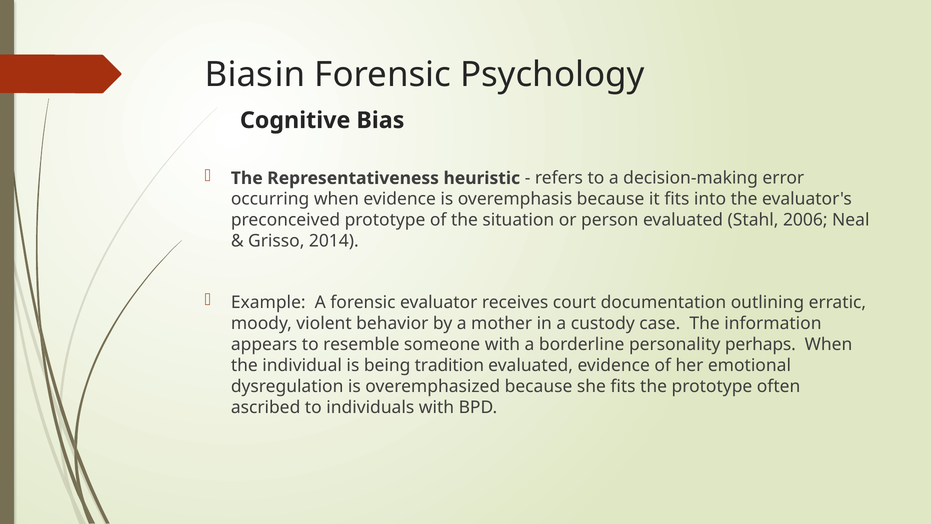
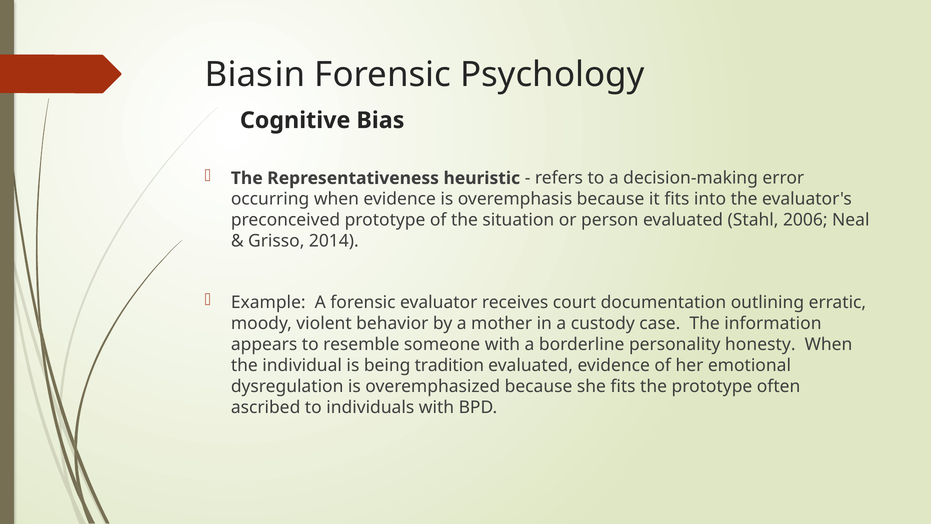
perhaps: perhaps -> honesty (760, 344)
